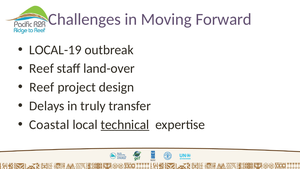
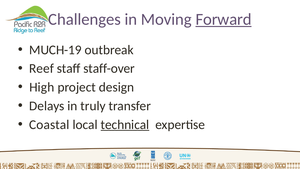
Forward underline: none -> present (224, 19)
LOCAL-19: LOCAL-19 -> MUCH-19 (55, 50)
land-over: land-over -> staff-over (109, 68)
Reef: Reef -> High (42, 87)
